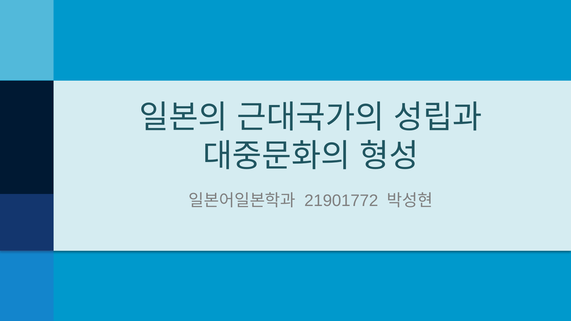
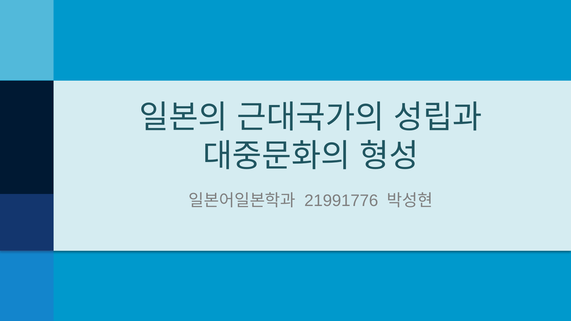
21901772: 21901772 -> 21991776 (341, 201)
